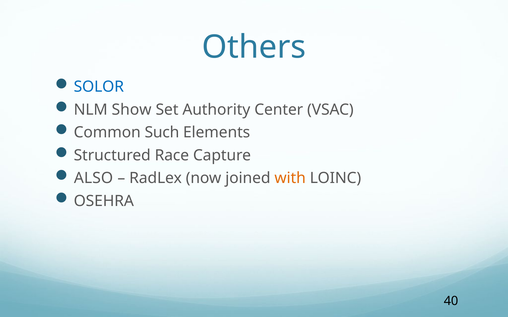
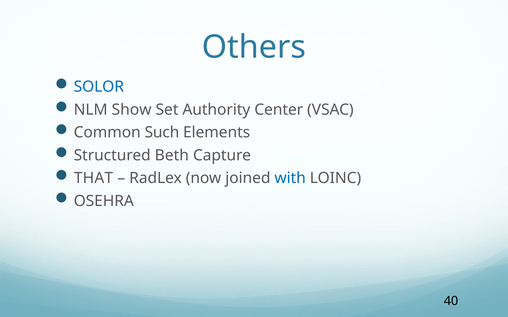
Race: Race -> Beth (172, 156)
ALSO: ALSO -> THAT (94, 178)
with colour: orange -> blue (290, 178)
